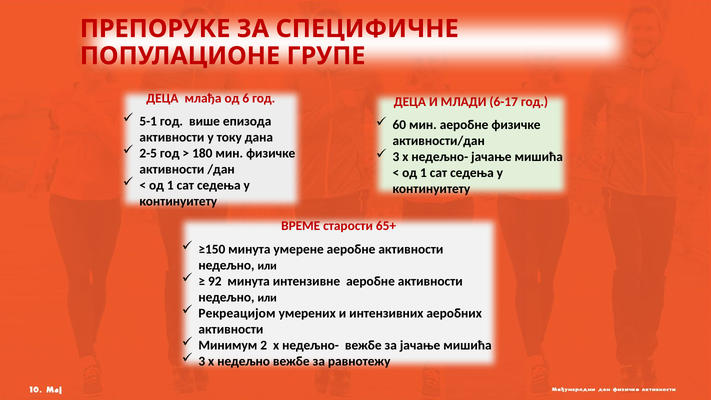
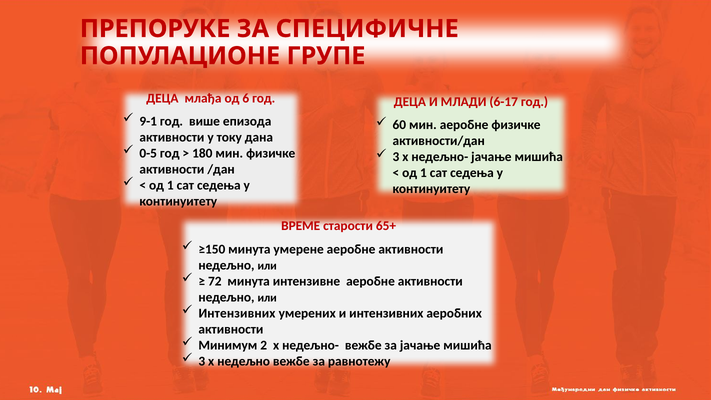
5-1: 5-1 -> 9-1 (148, 121)
2-5: 2-5 -> 0-5 (148, 153)
92: 92 -> 72 (215, 281)
Рекреацијом: Рекреацијом -> Интензивних (237, 313)
